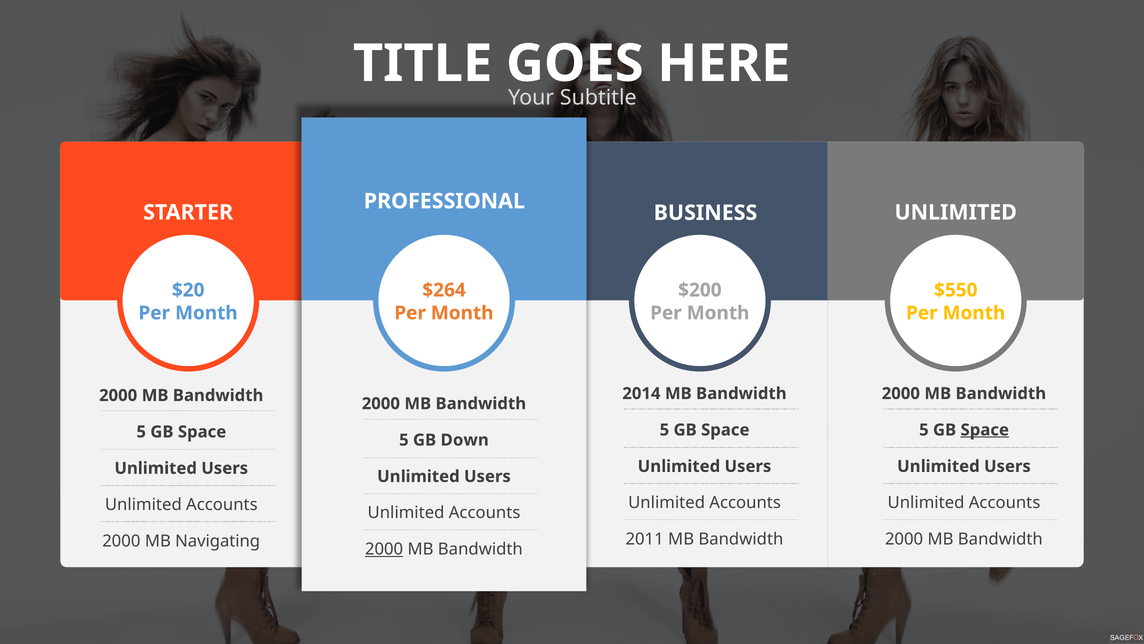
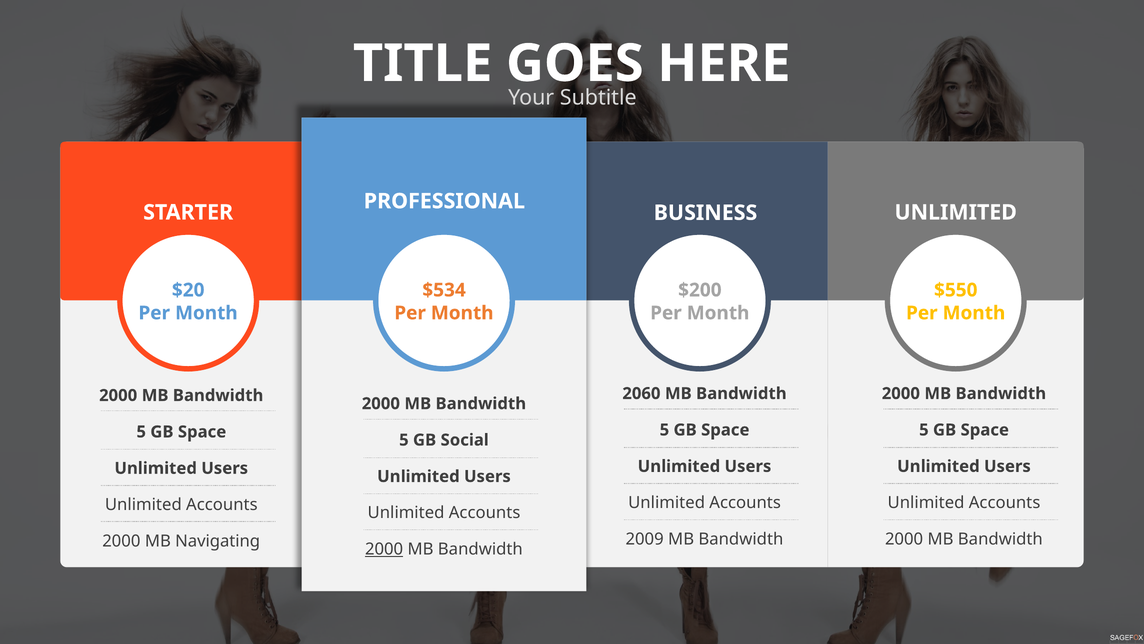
$264: $264 -> $534 (444, 290)
2014: 2014 -> 2060 (641, 393)
Space underline: present -> none (985, 430)
Down: Down -> Social (465, 440)
2011: 2011 -> 2009 (645, 539)
